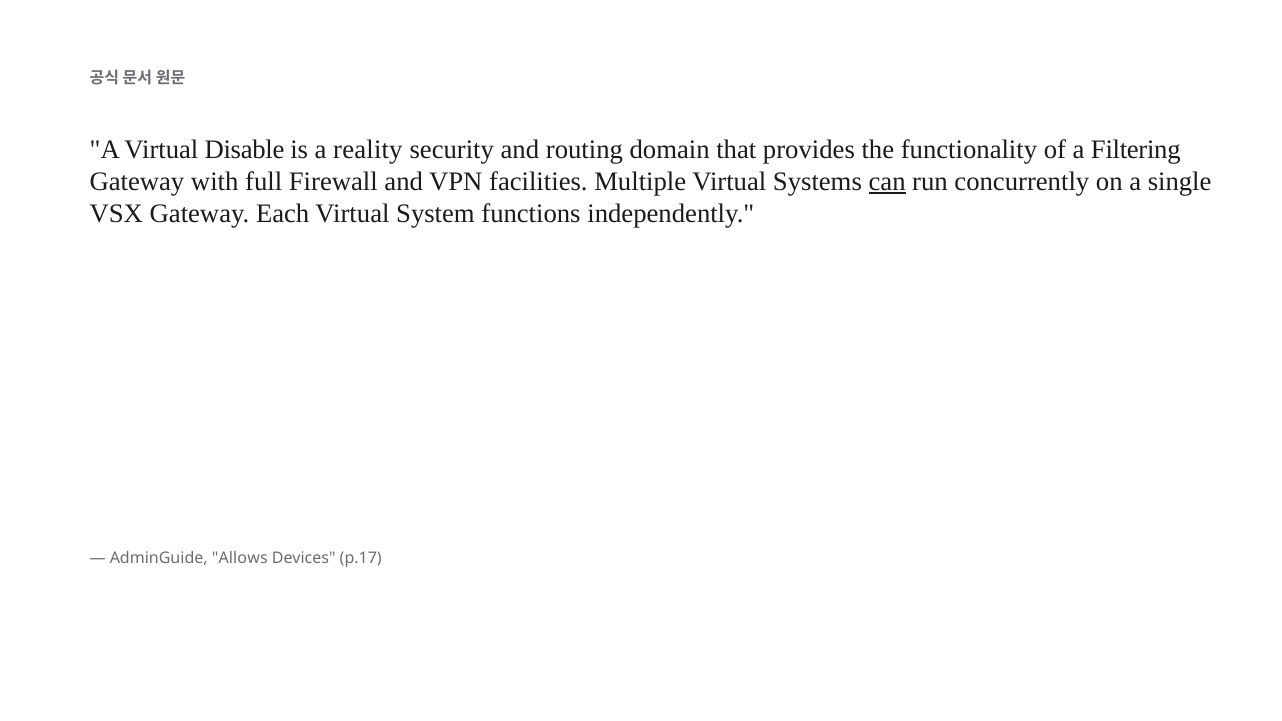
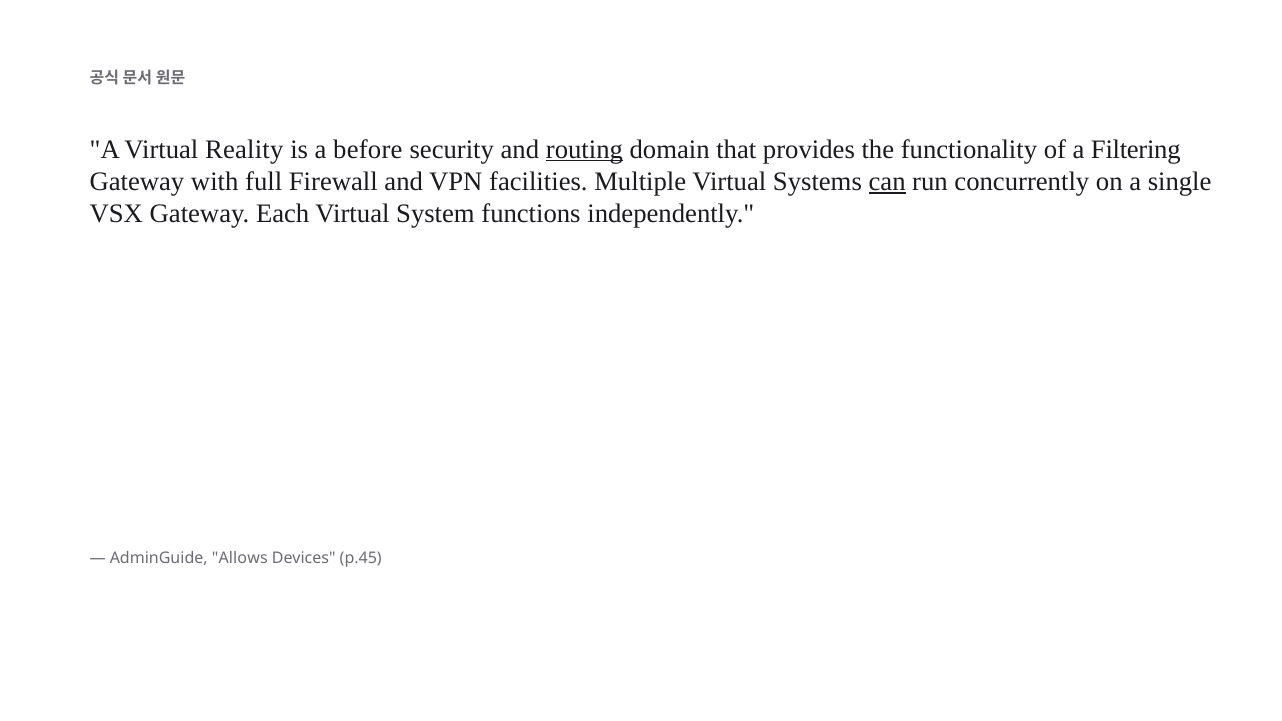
Disable: Disable -> Reality (244, 149)
reality: reality -> before (368, 149)
routing underline: none -> present (584, 149)
p.17: p.17 -> p.45 (361, 559)
